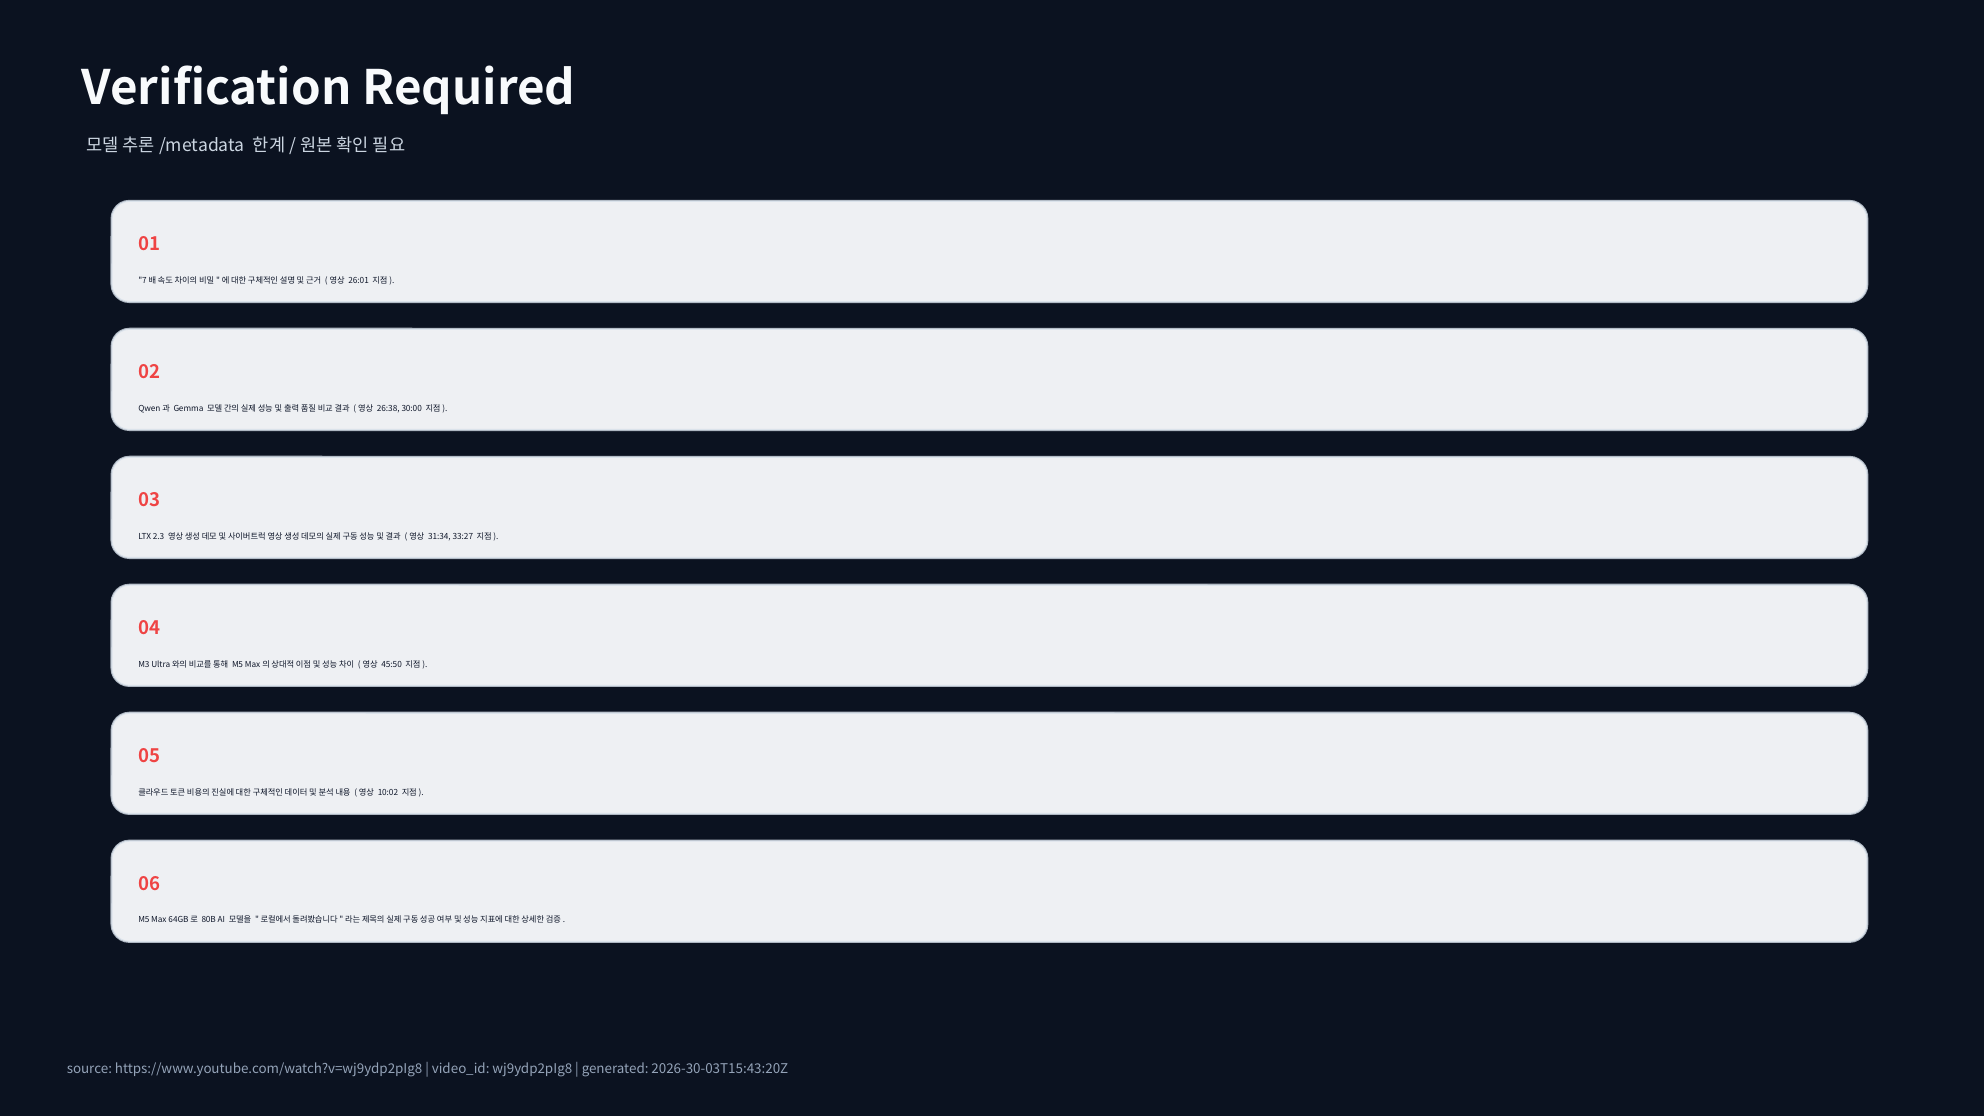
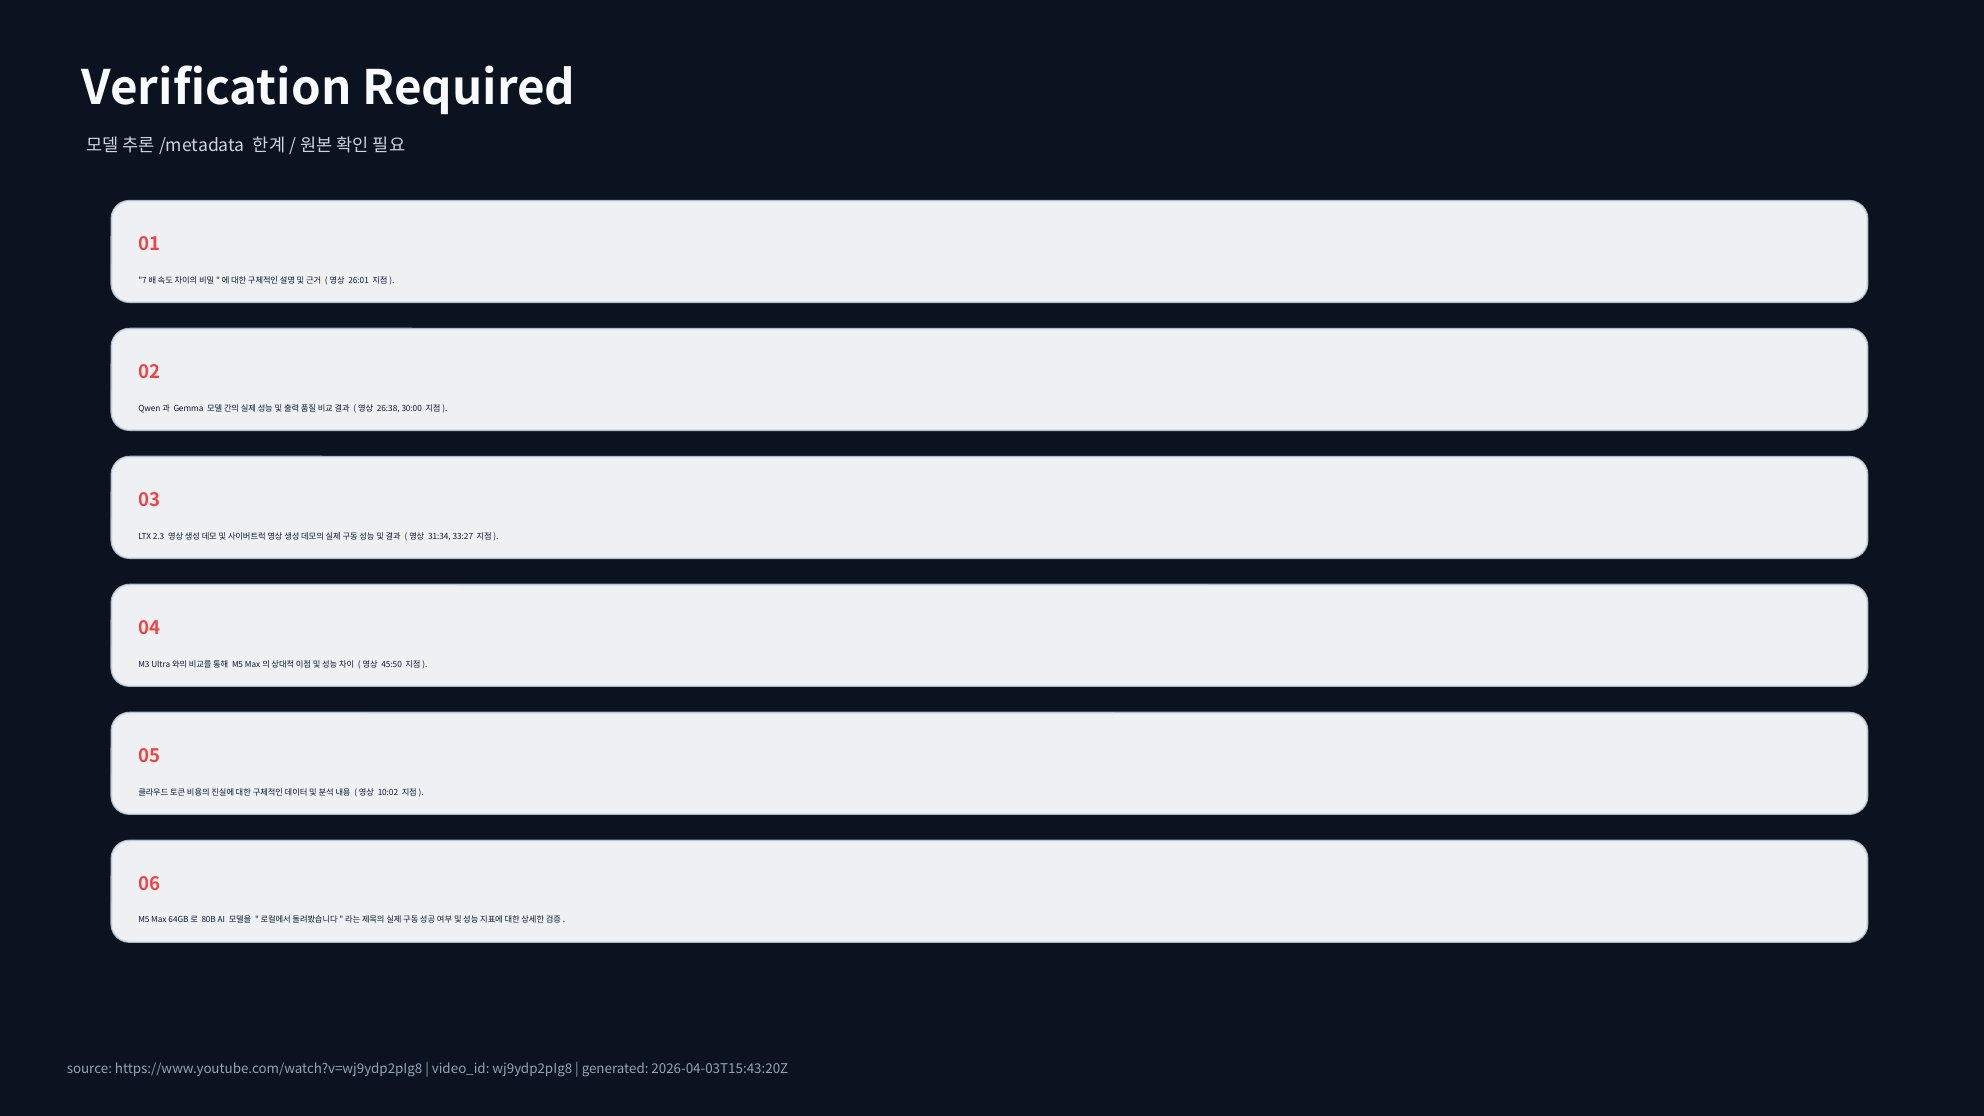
2026-30-03T15:43:20Z: 2026-30-03T15:43:20Z -> 2026-04-03T15:43:20Z (720, 1069)
